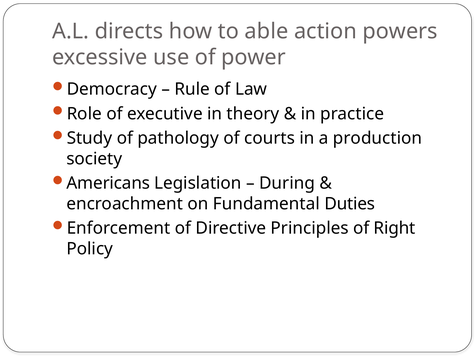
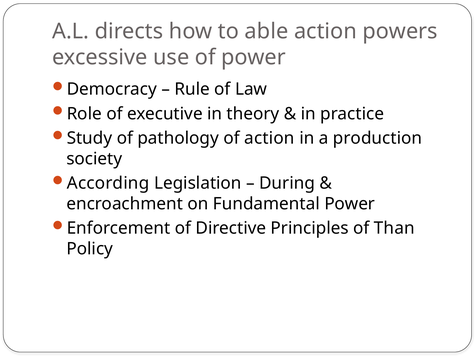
of courts: courts -> action (269, 138)
Americans: Americans -> According (108, 183)
Fundamental Duties: Duties -> Power (350, 203)
Right: Right -> Than (394, 228)
